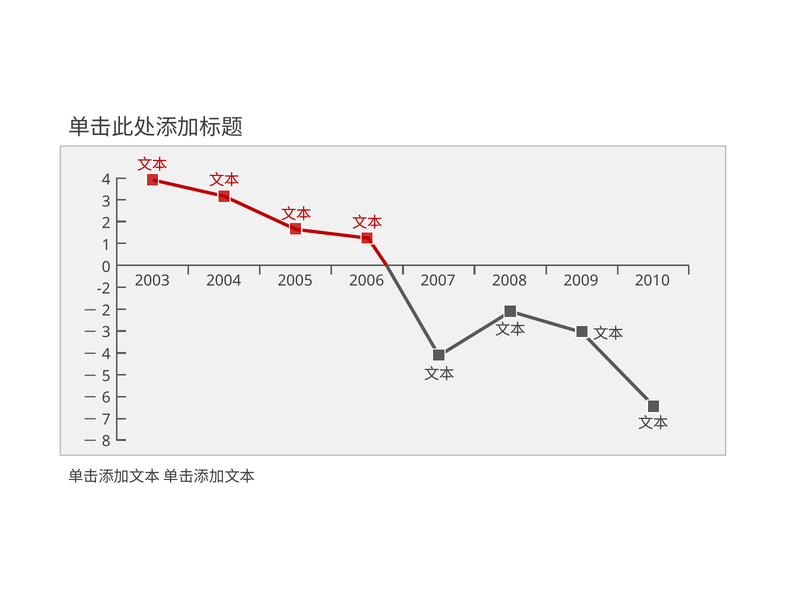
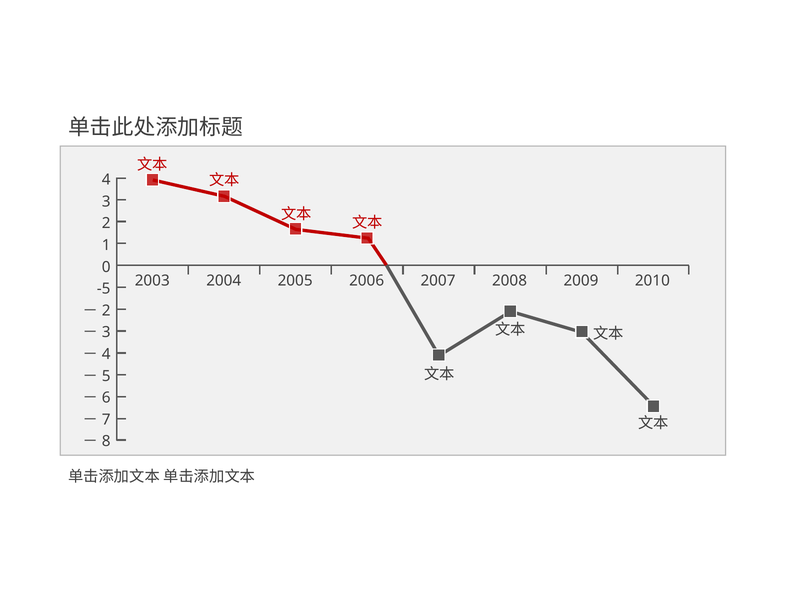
-2: -2 -> -5 (104, 289)
